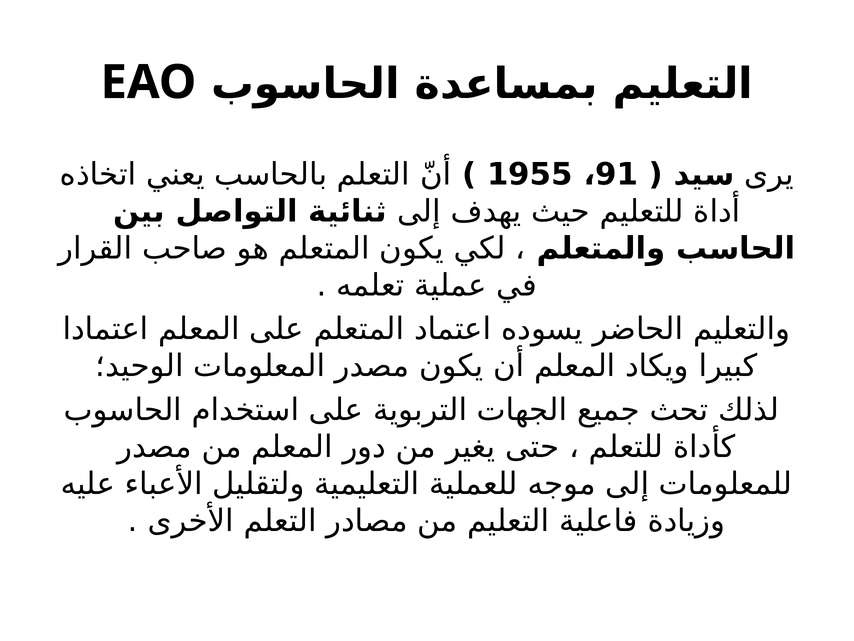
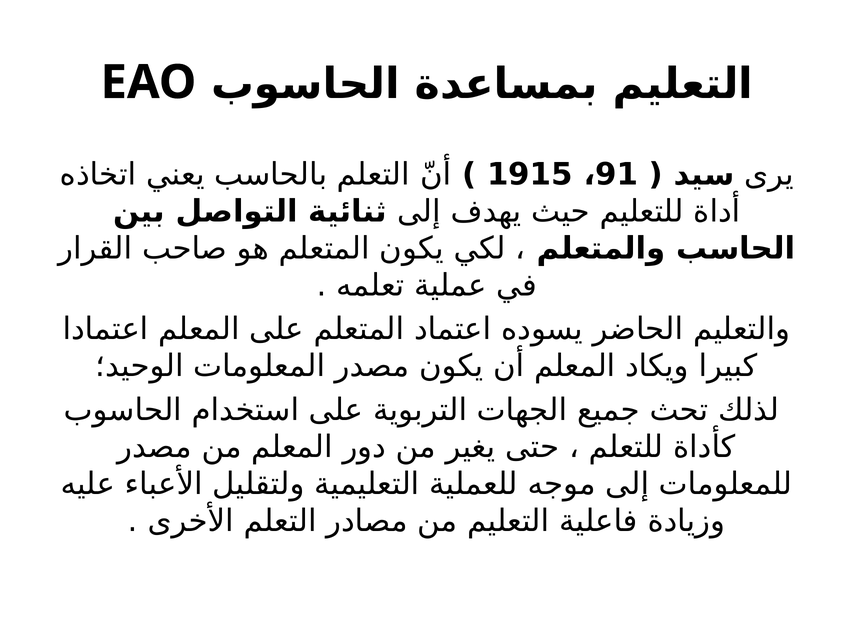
1955: 1955 -> 1915 (530, 174)
